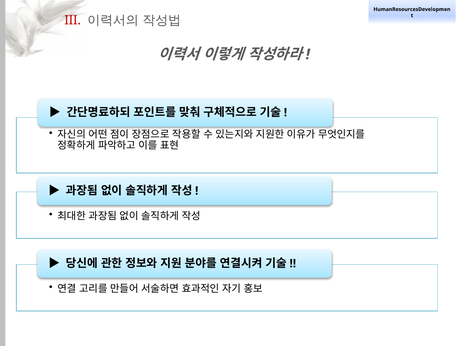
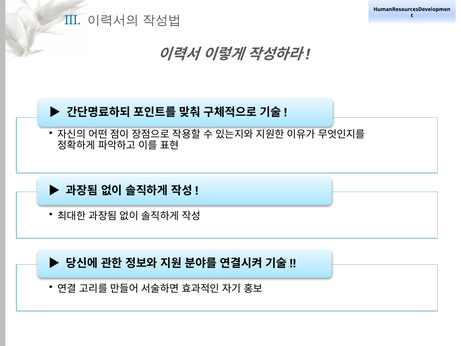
III colour: red -> blue (73, 20)
